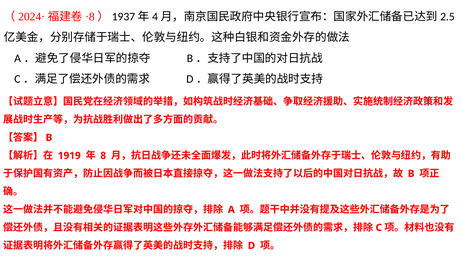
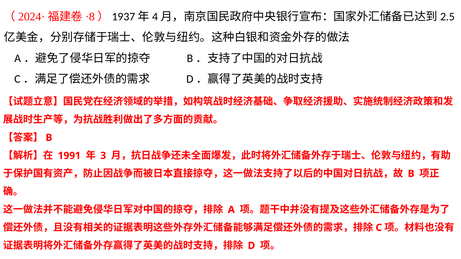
1919: 1919 -> 1991 (69, 156)
8: 8 -> 3 (103, 156)
